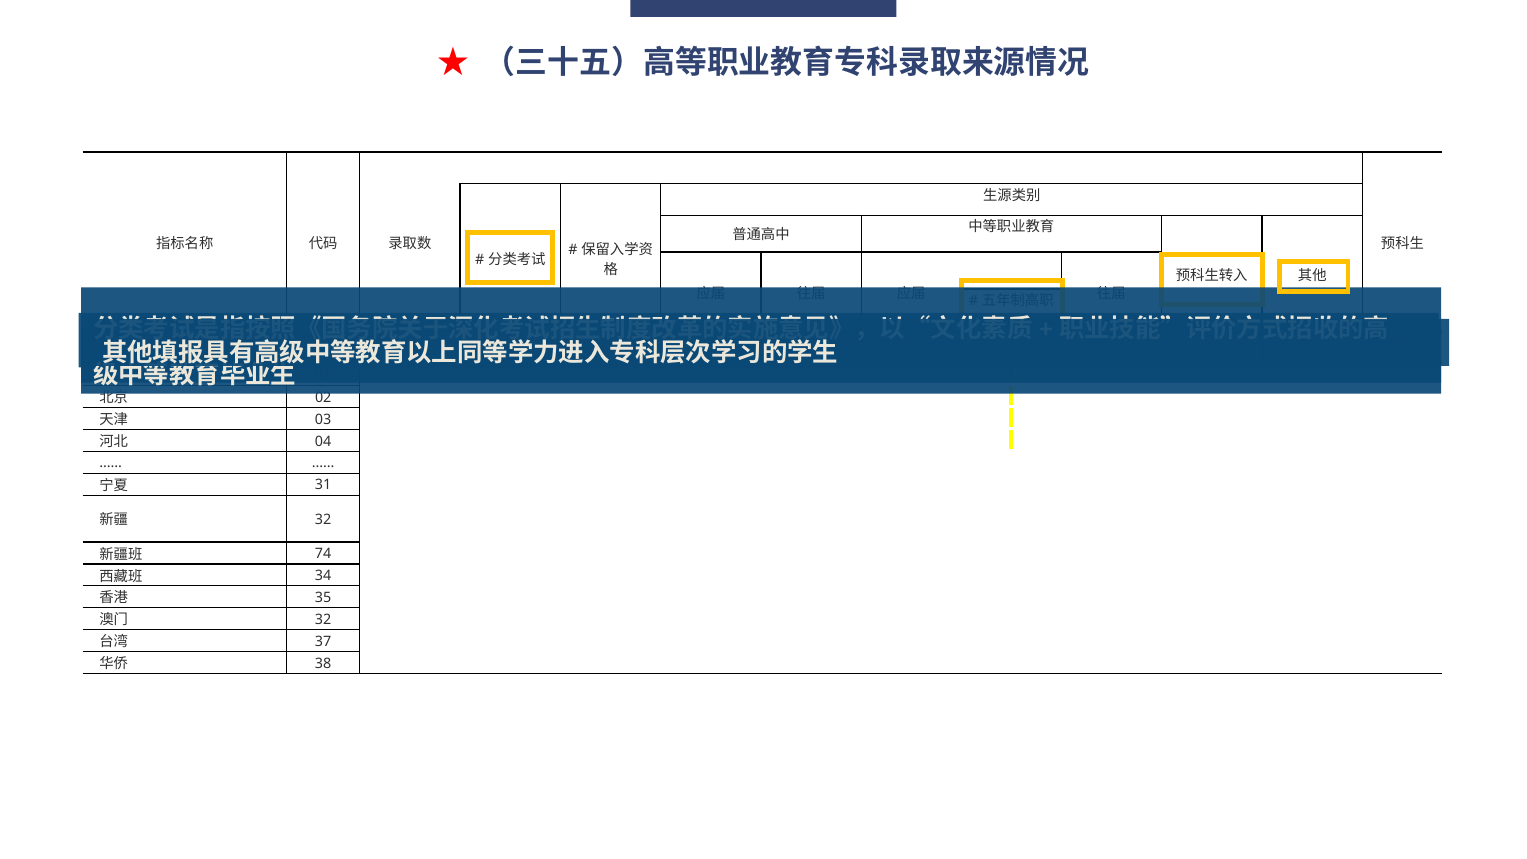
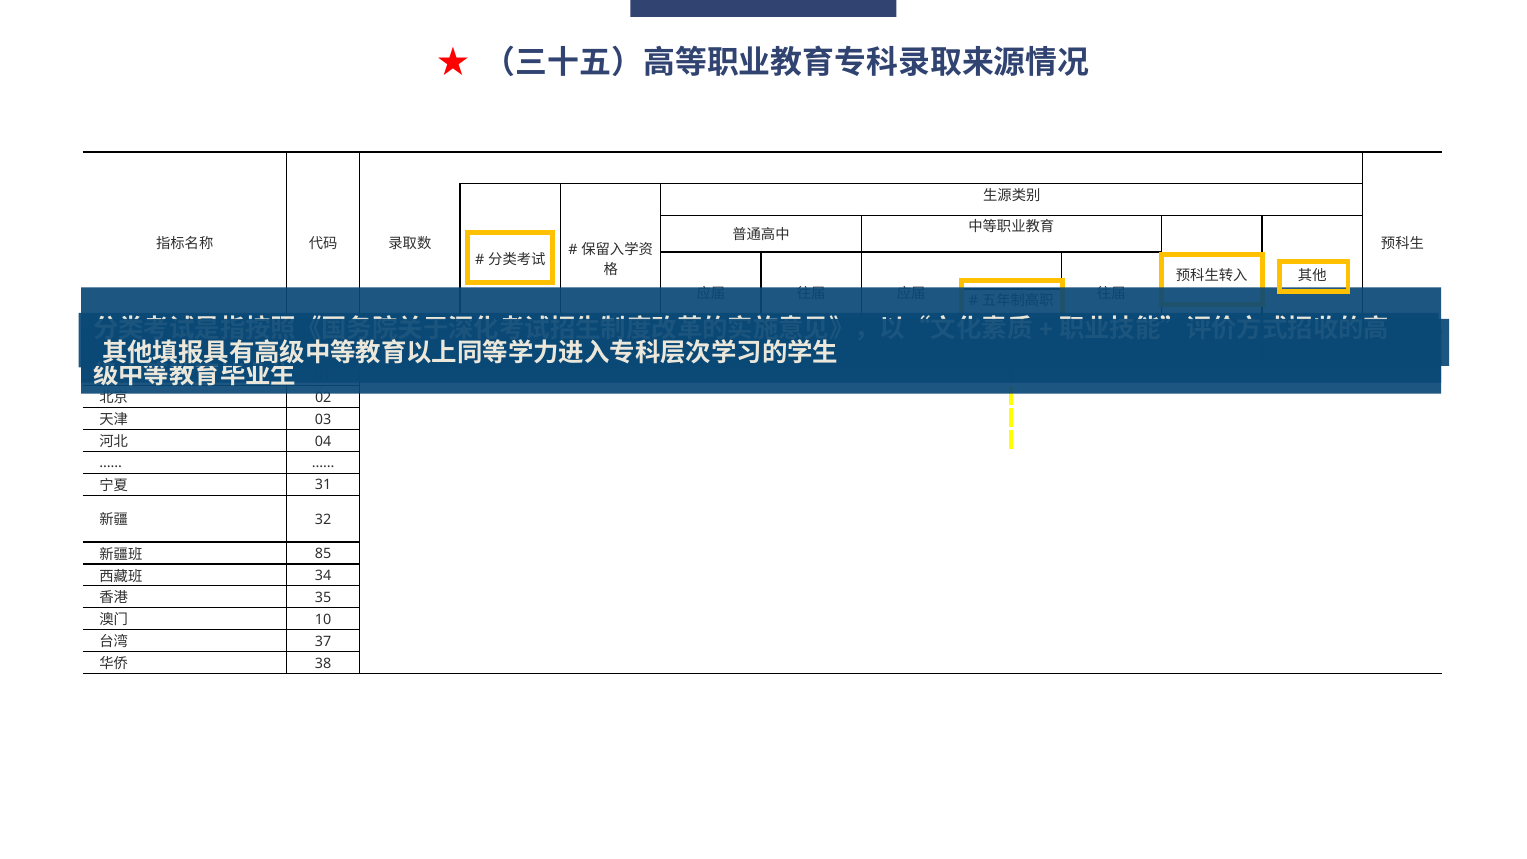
74: 74 -> 85 (323, 554)
32: 32 -> 10 (323, 619)
